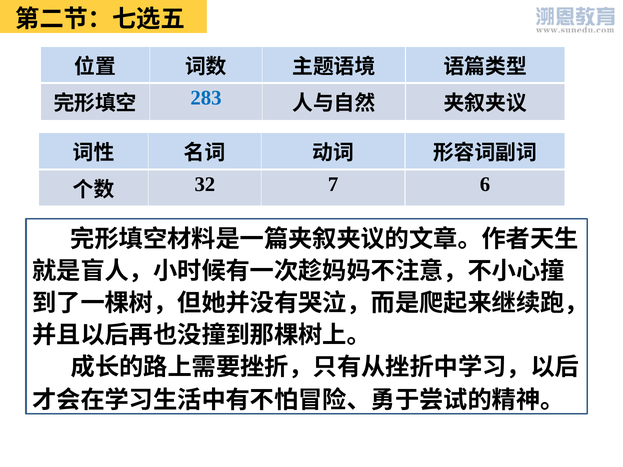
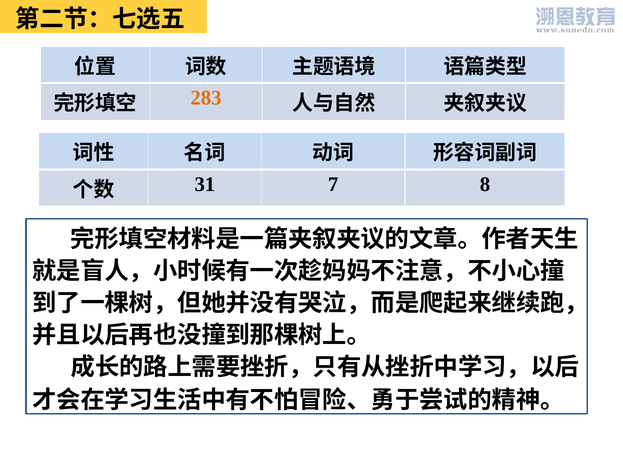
283 colour: blue -> orange (206, 98)
32: 32 -> 31 (205, 184)
6: 6 -> 8 (485, 184)
